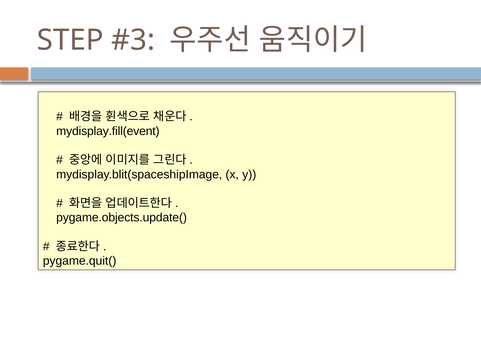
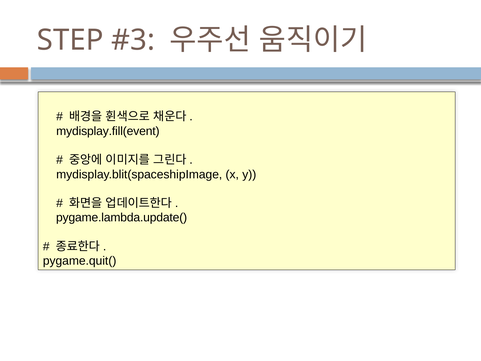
pygame.objects.update(: pygame.objects.update( -> pygame.lambda.update( (122, 218)
